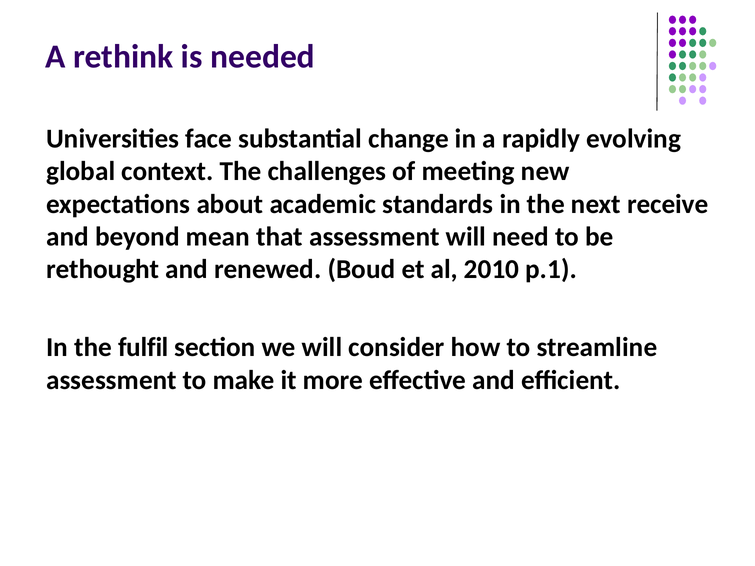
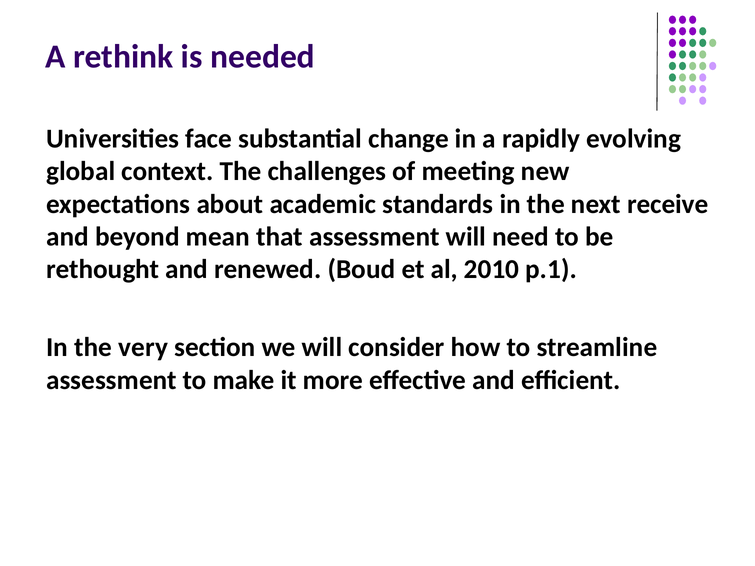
fulfil: fulfil -> very (143, 347)
